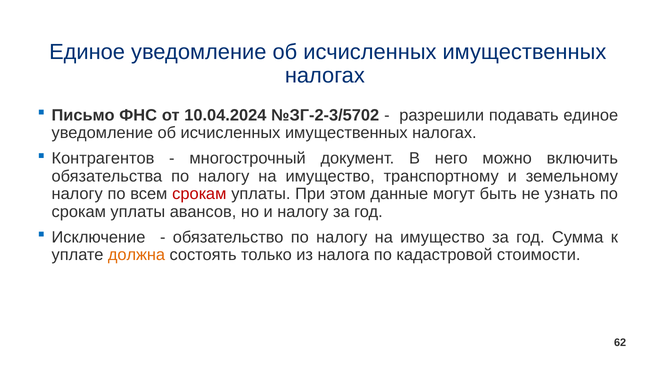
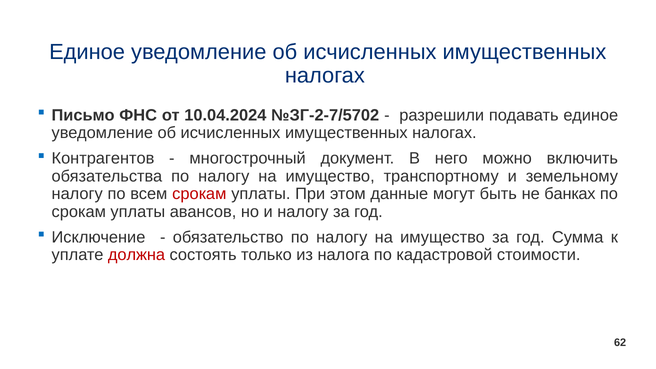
№ЗГ-2-3/5702: №ЗГ-2-3/5702 -> №ЗГ-2-7/5702 (325, 115)
узнать: узнать -> банках (570, 194)
должна colour: orange -> red (137, 255)
